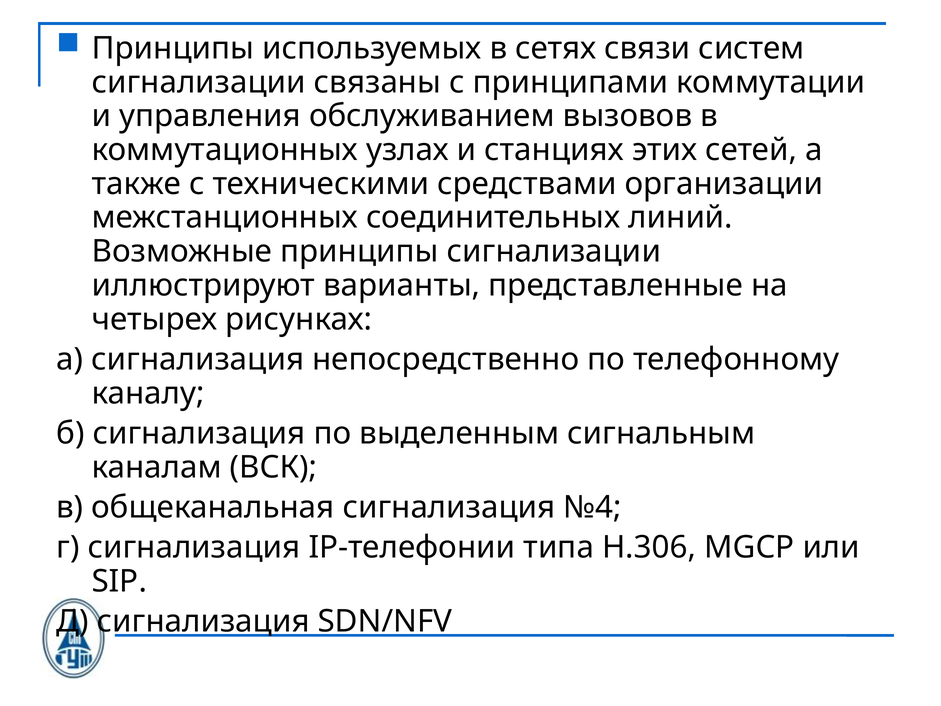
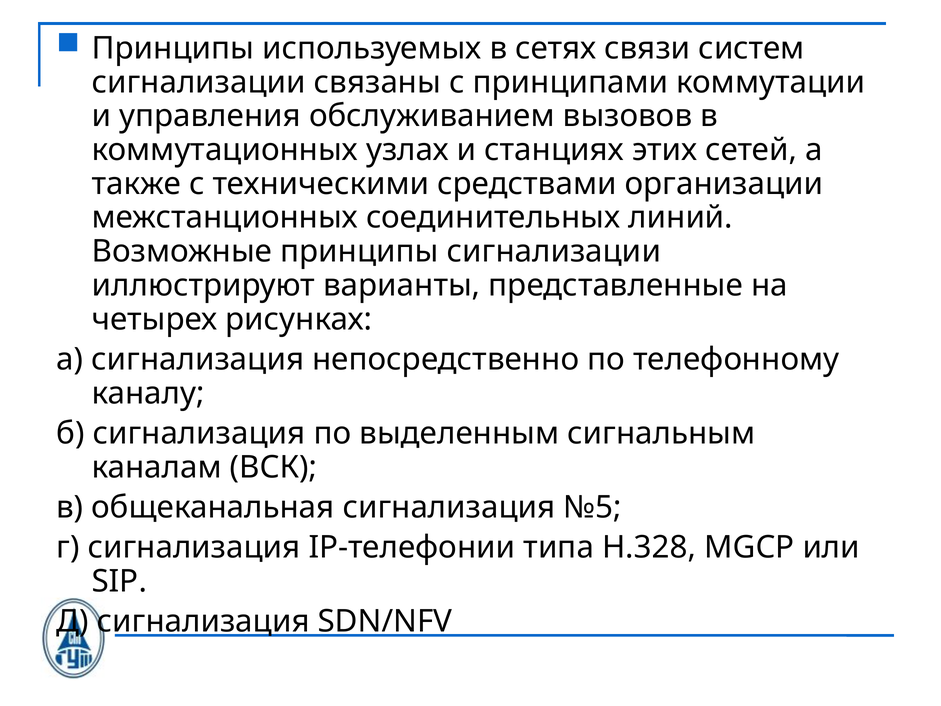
№4: №4 -> №5 (593, 507)
Н.306: Н.306 -> Н.328 (649, 547)
